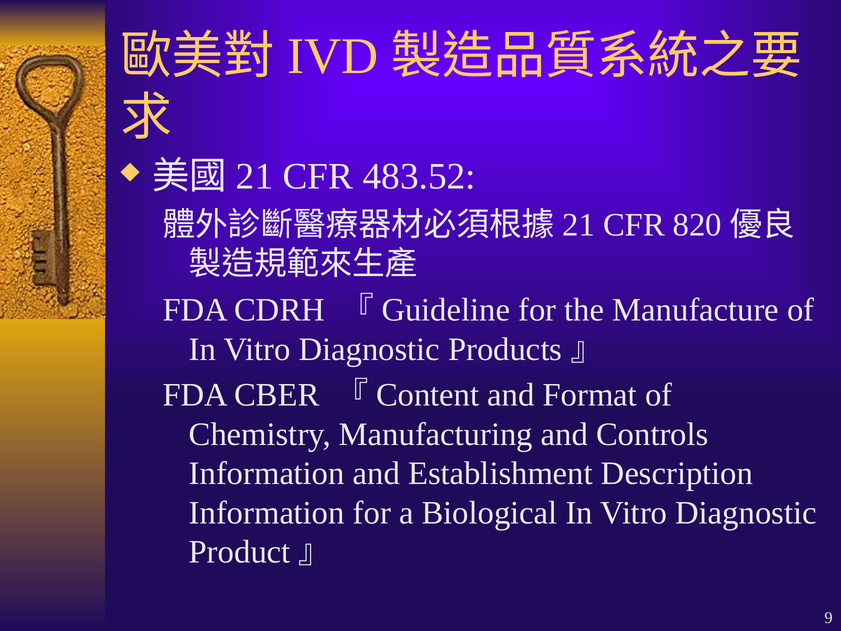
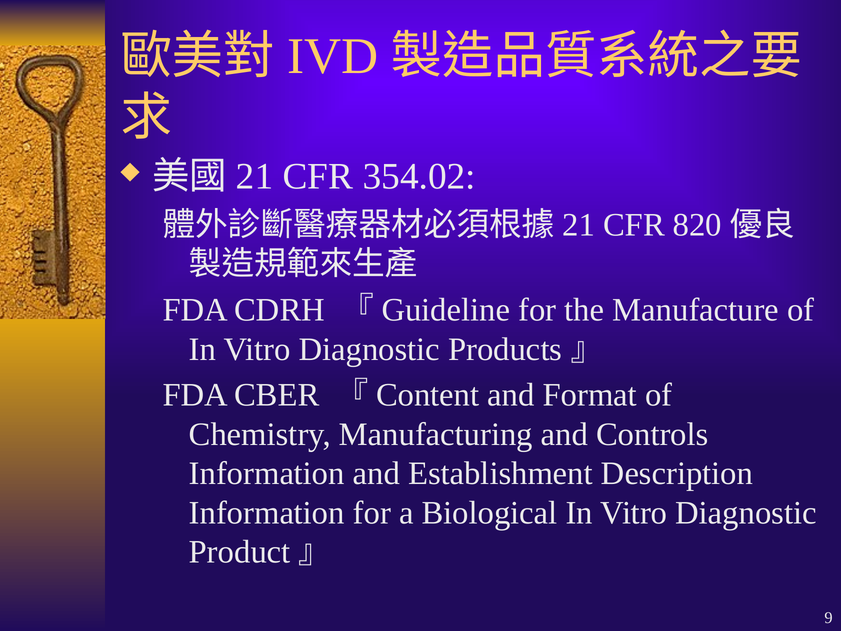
483.52: 483.52 -> 354.02 (419, 176)
